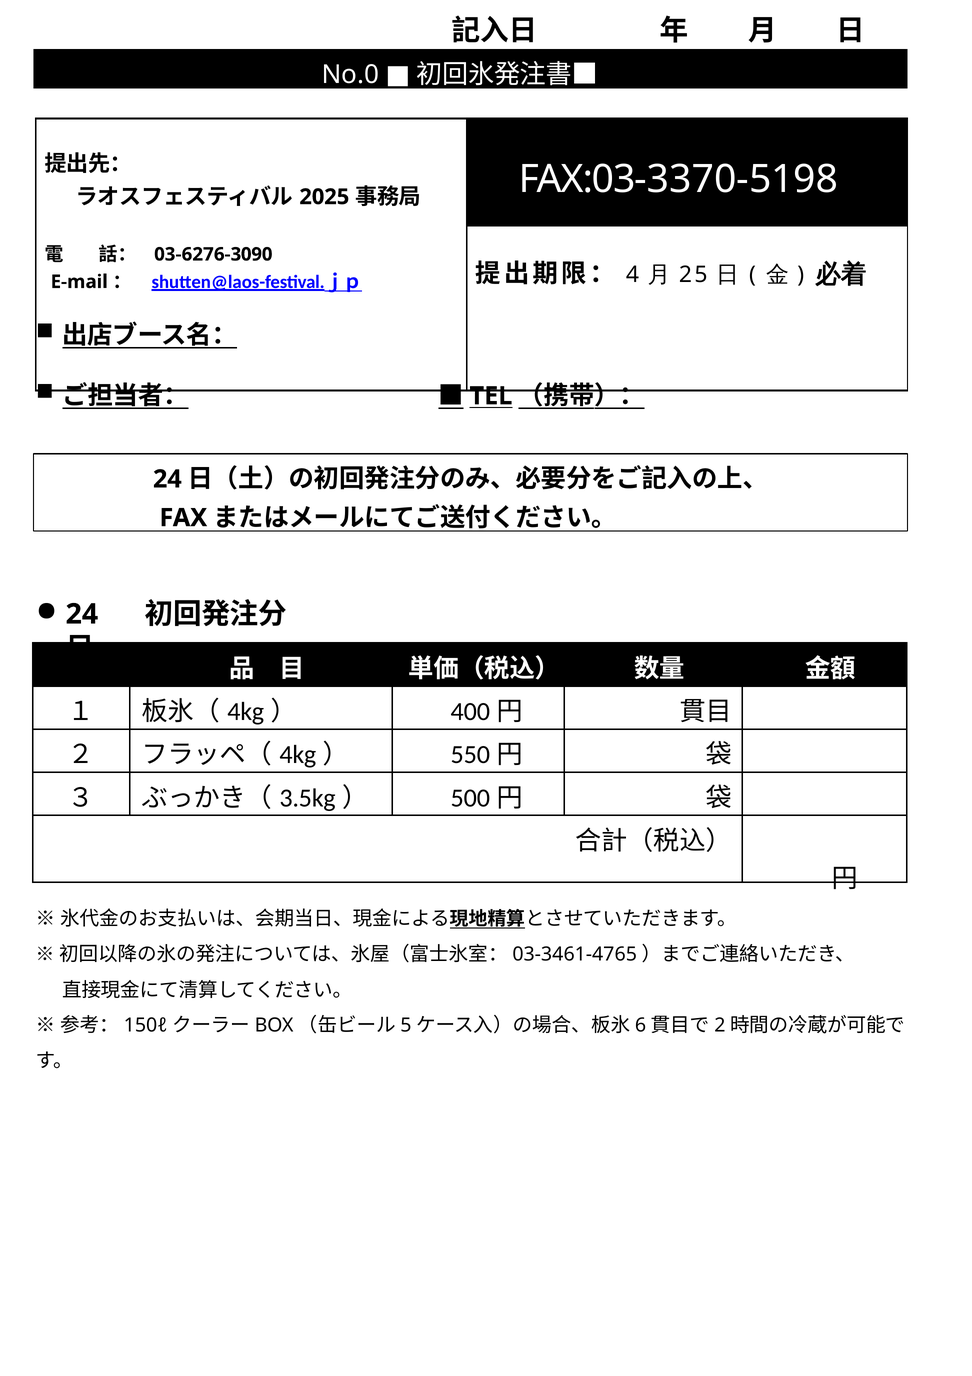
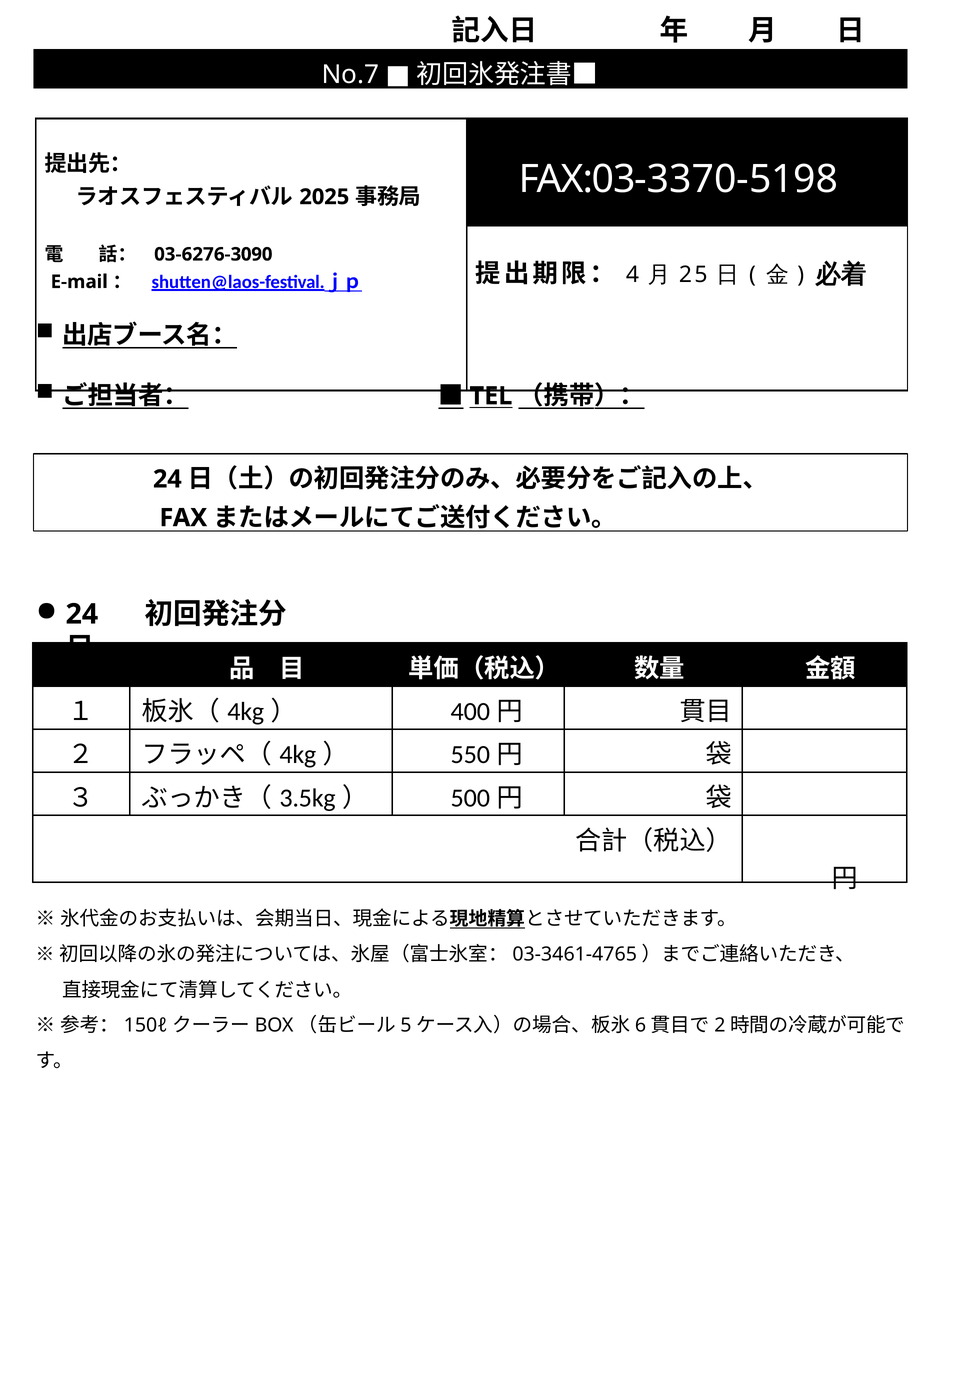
No.0: No.0 -> No.7 (350, 75)
